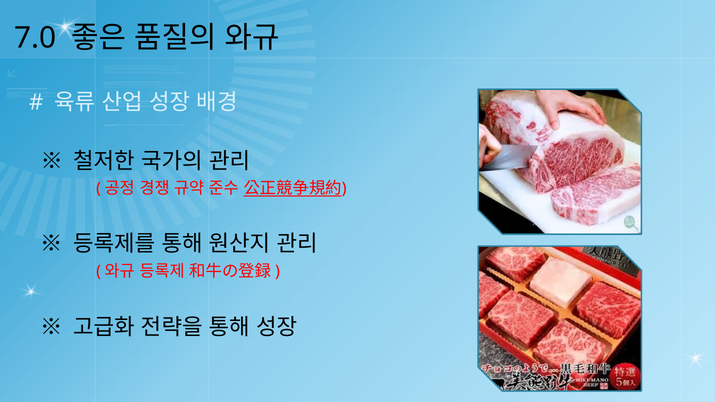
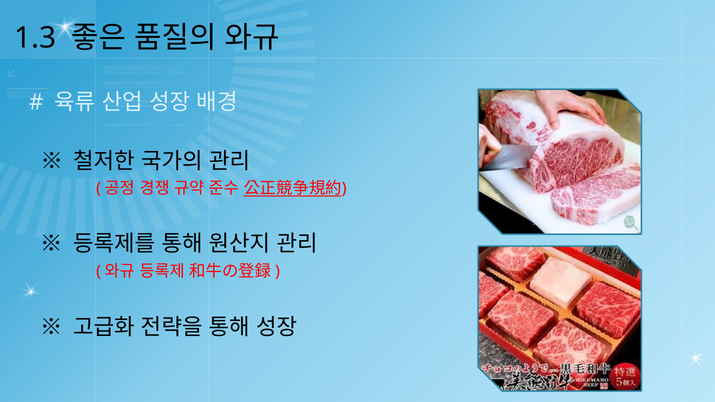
7.0: 7.0 -> 1.3 (35, 38)
